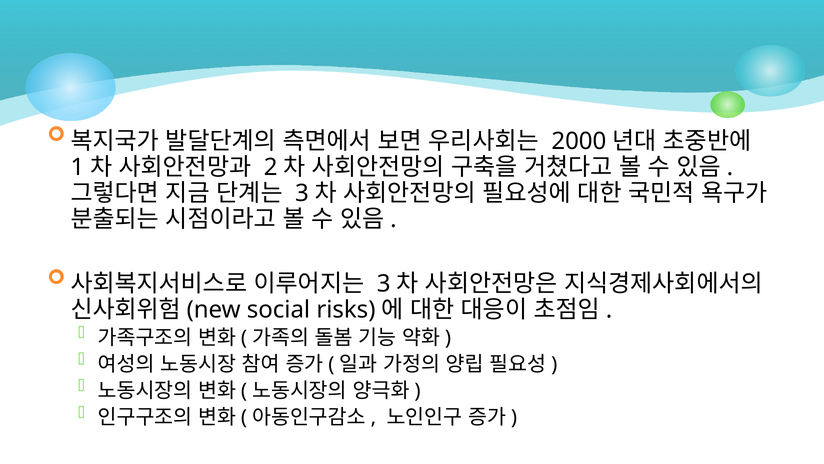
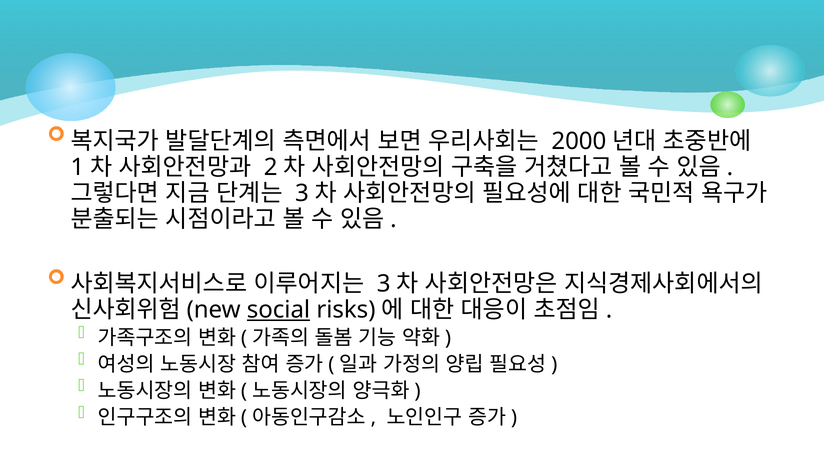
social underline: none -> present (278, 309)
